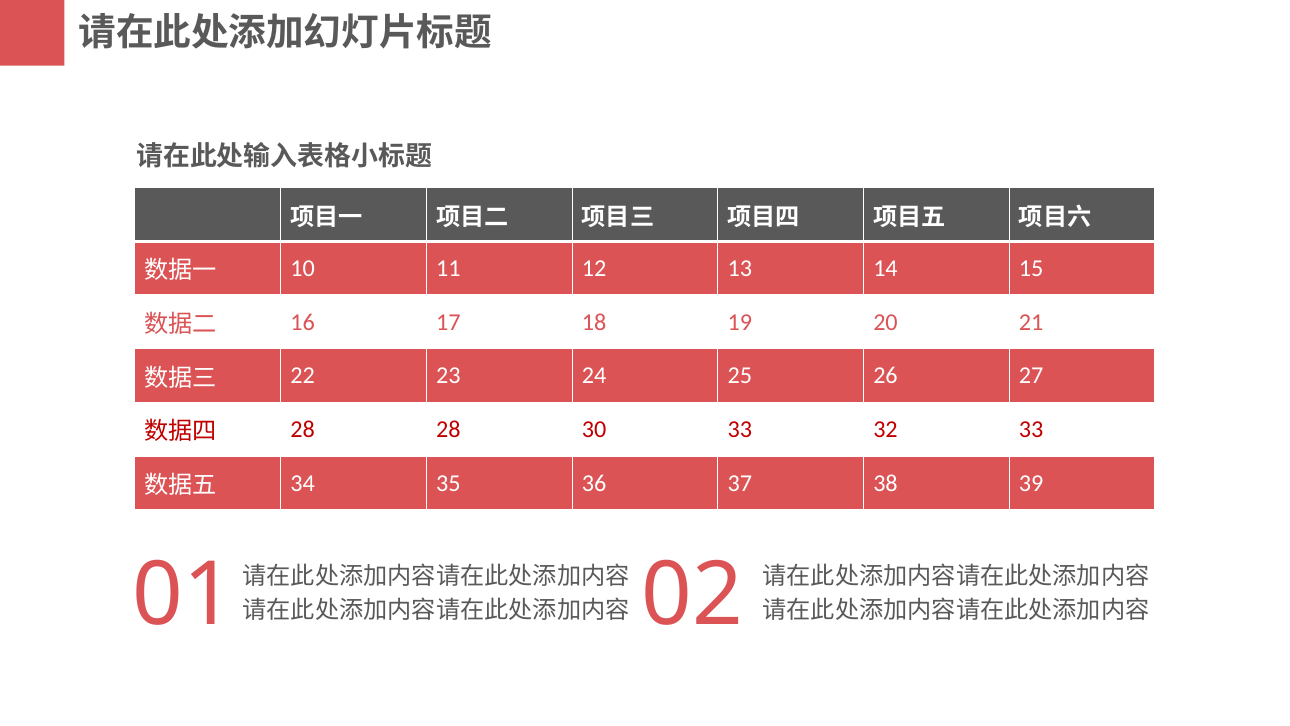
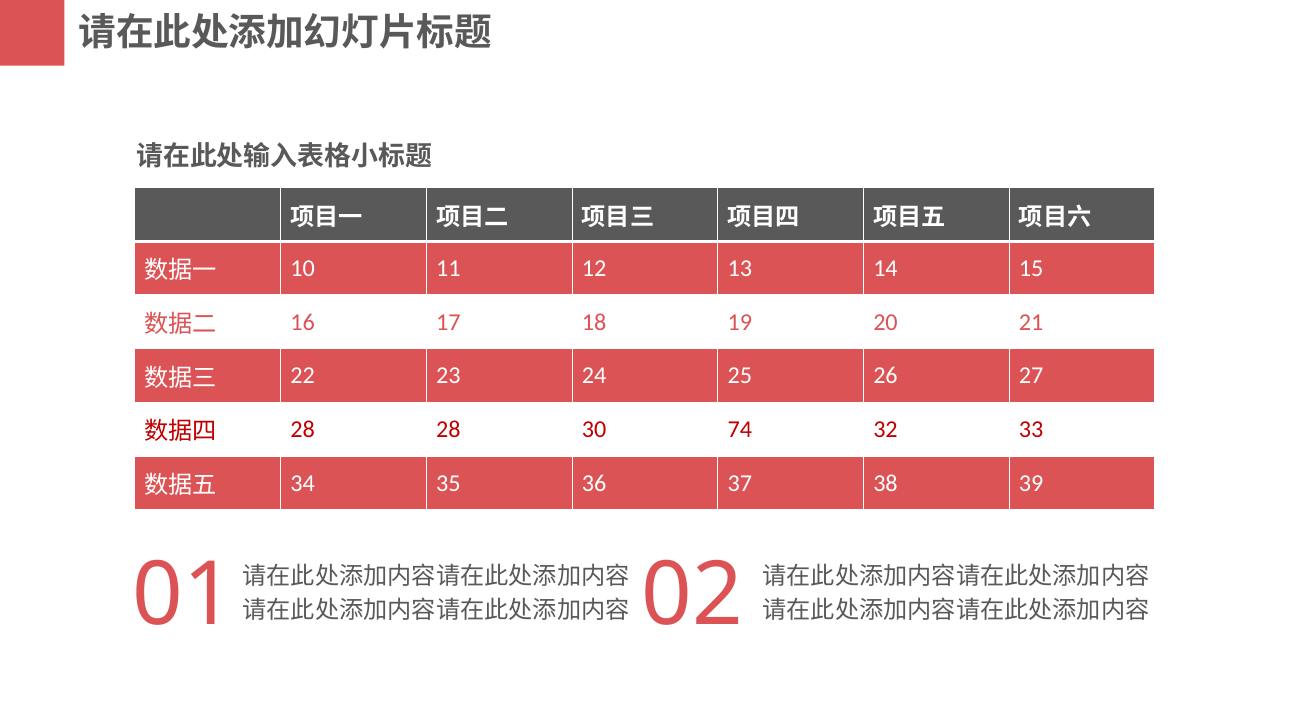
30 33: 33 -> 74 (740, 429)
